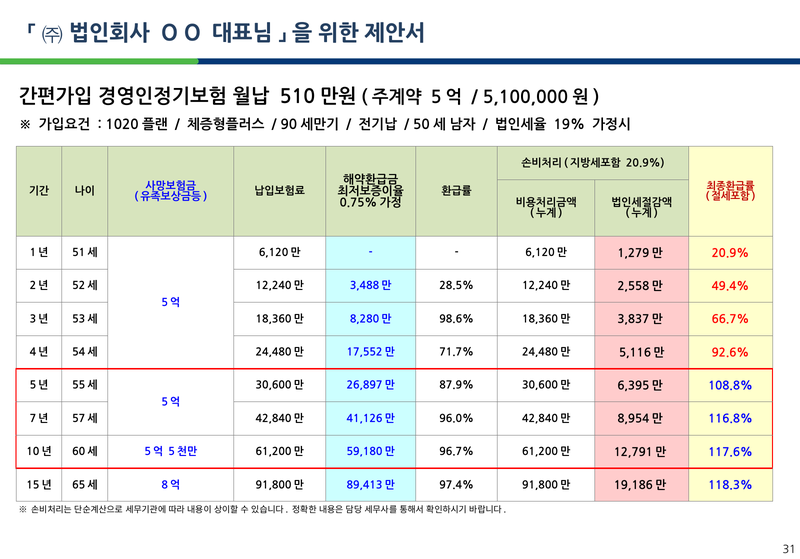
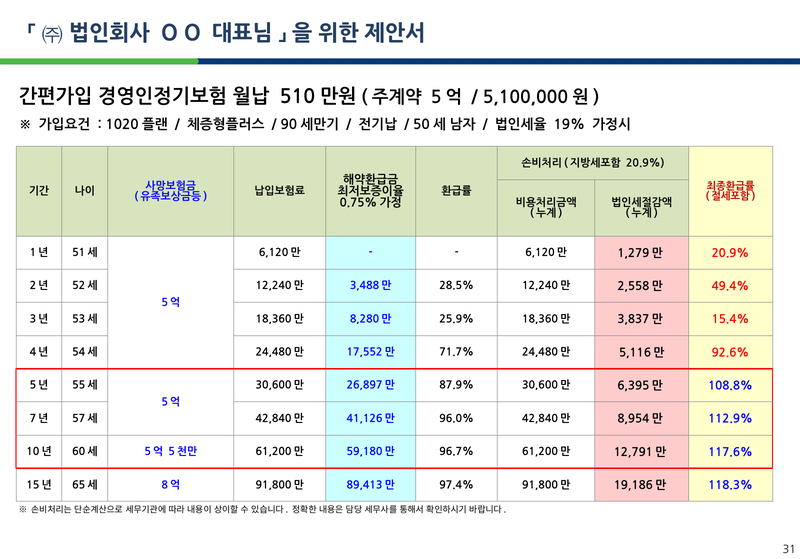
98.6%: 98.6% -> 25.9% (457, 319)
66.7%: 66.7% -> 15.4% (730, 319)
116.8%: 116.8% -> 112.9% (730, 419)
